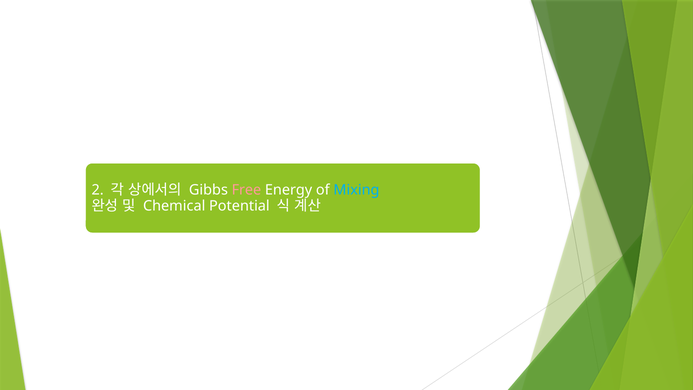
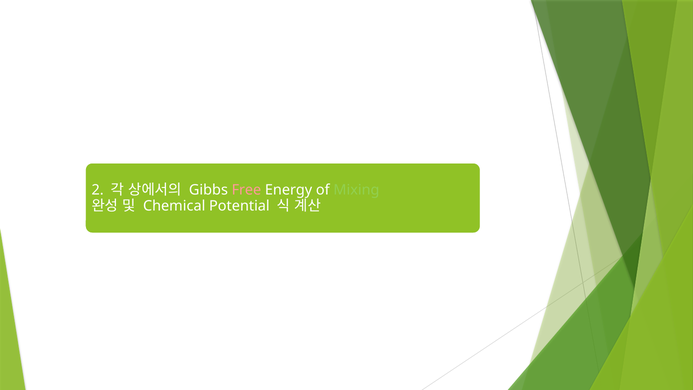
Mixing colour: light blue -> light green (356, 190)
